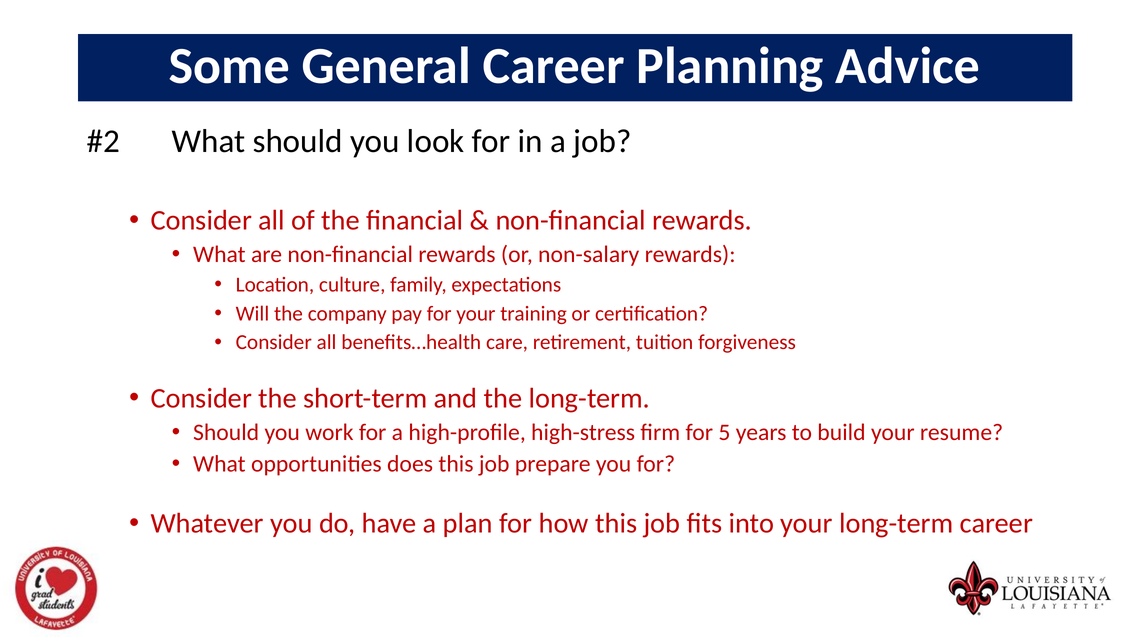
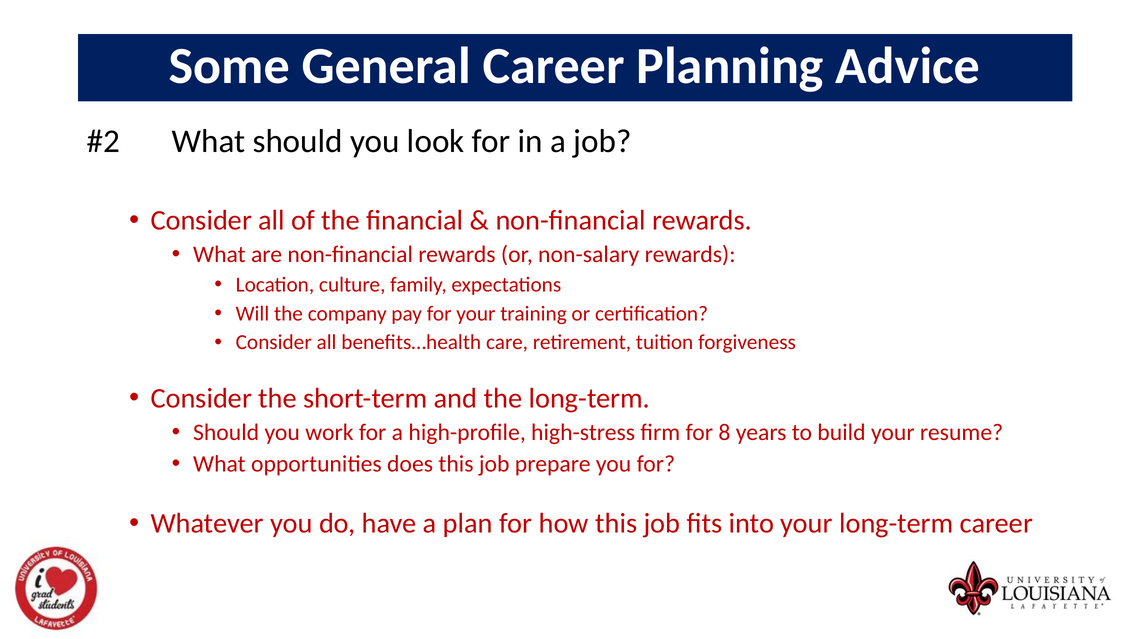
5: 5 -> 8 (724, 432)
